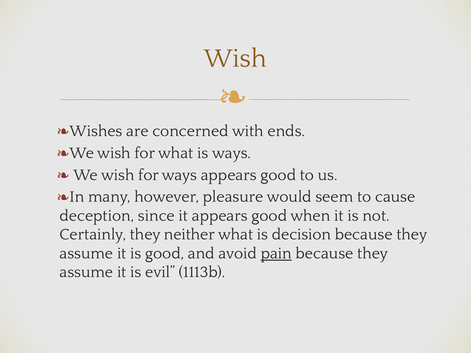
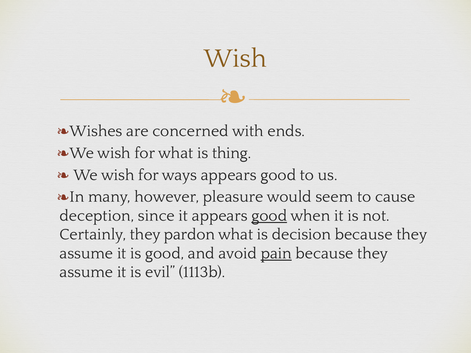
is ways: ways -> thing (232, 153)
good underline: none -> present (269, 216)
neither: neither -> pardon (189, 235)
